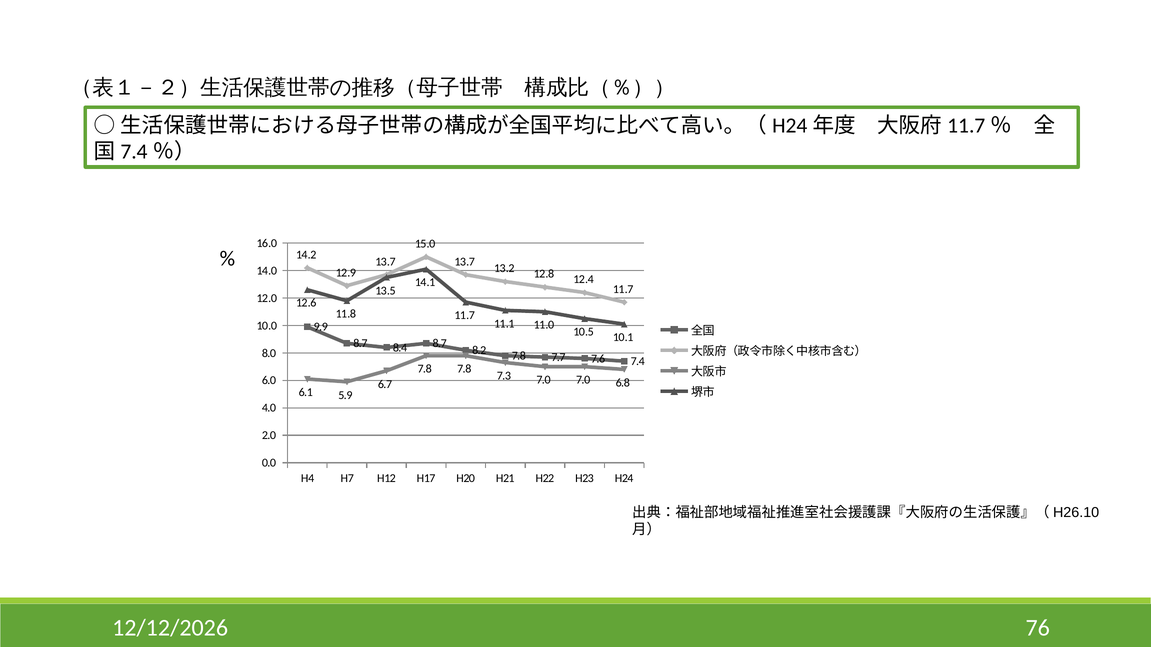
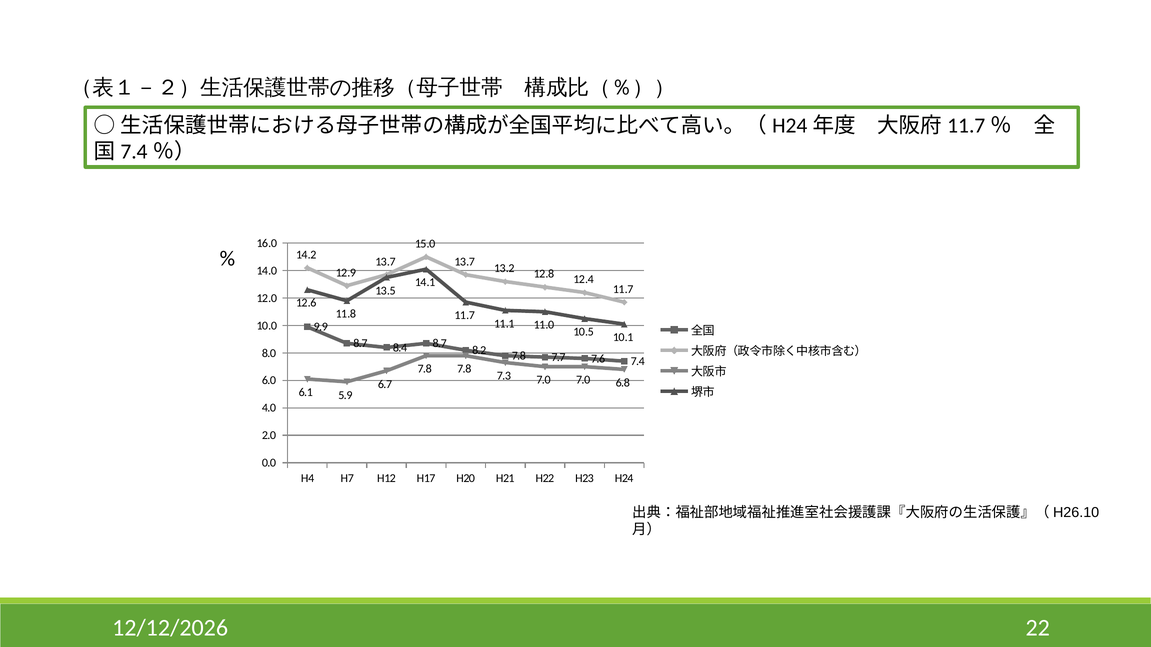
76: 76 -> 22 (1038, 628)
